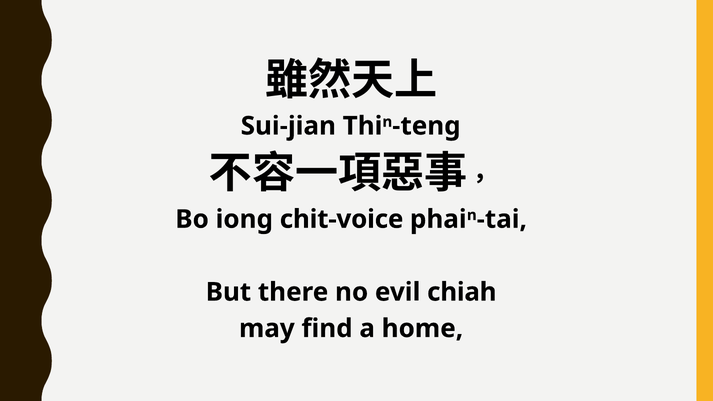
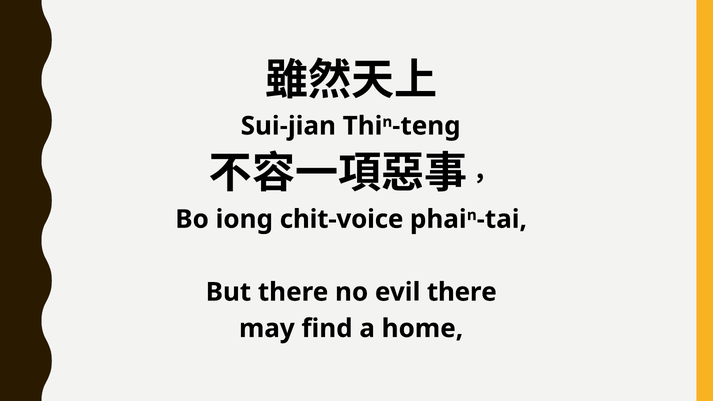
evil chiah: chiah -> there (462, 292)
